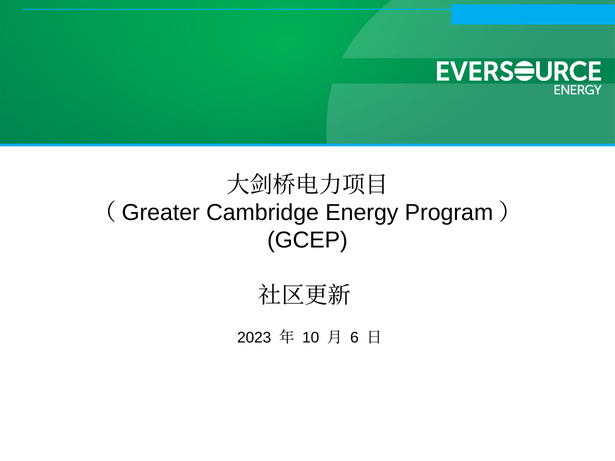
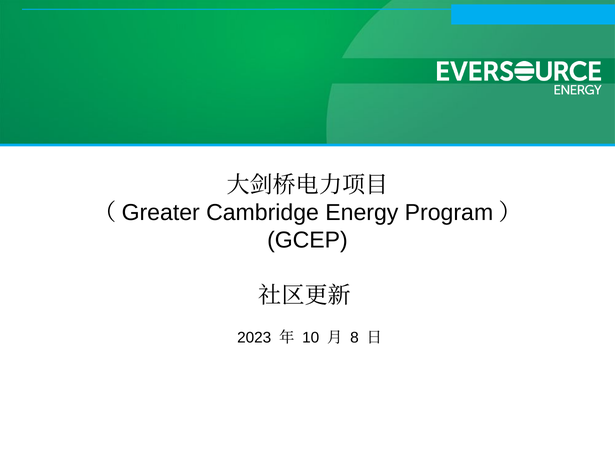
6: 6 -> 8 (354, 338)
